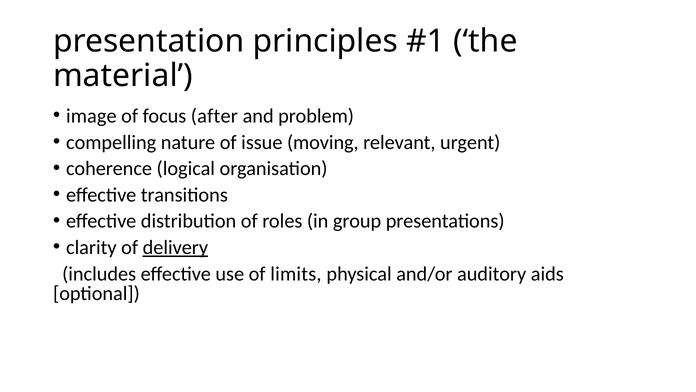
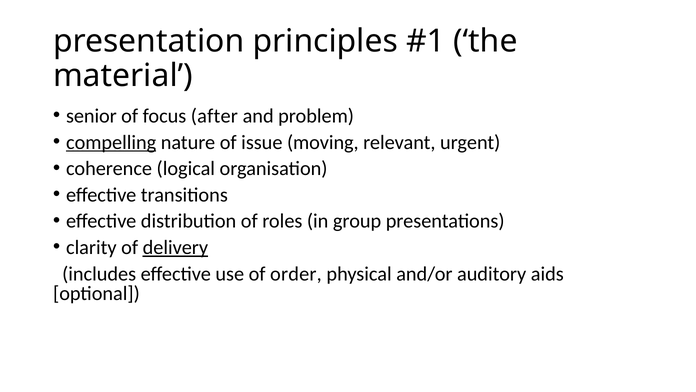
image: image -> senior (91, 116)
compelling underline: none -> present (111, 142)
limits: limits -> order (296, 274)
